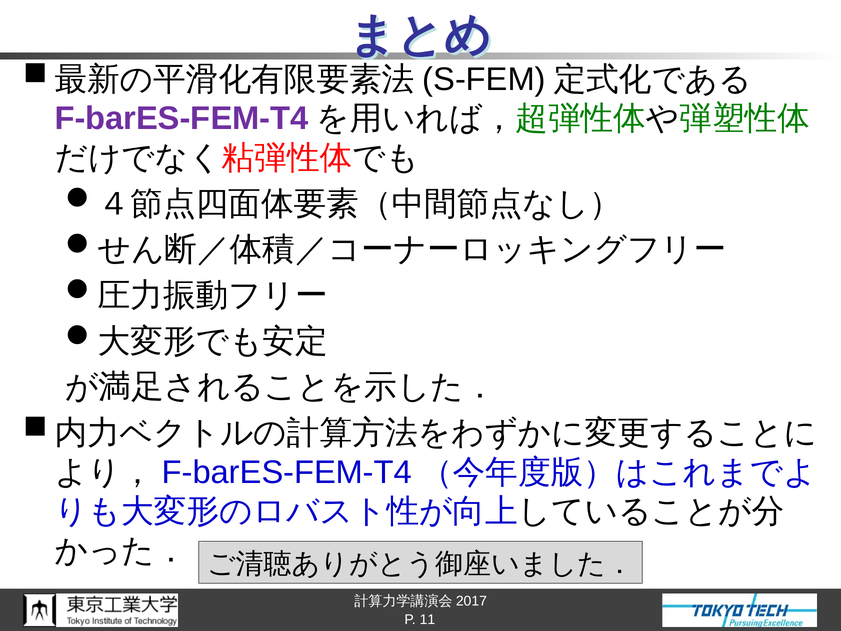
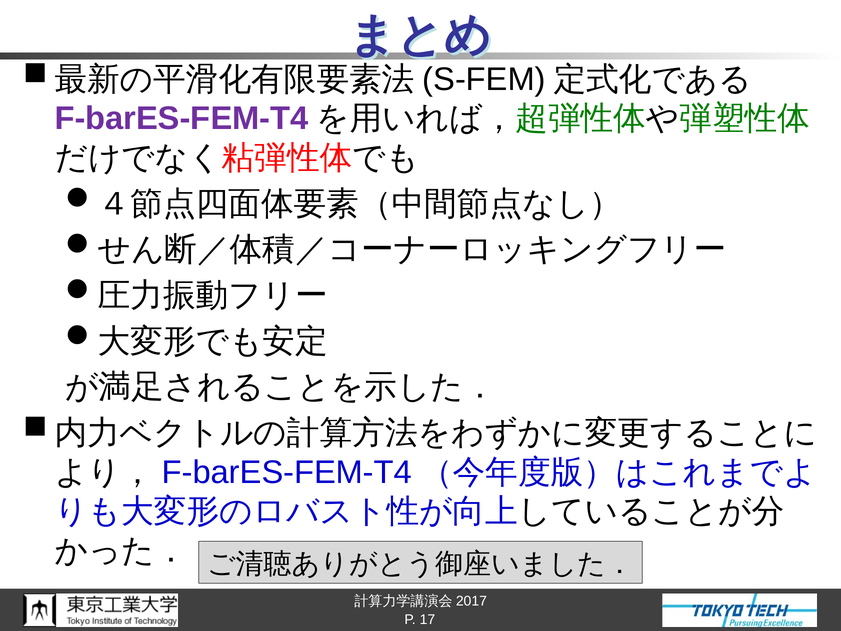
11: 11 -> 17 (427, 619)
